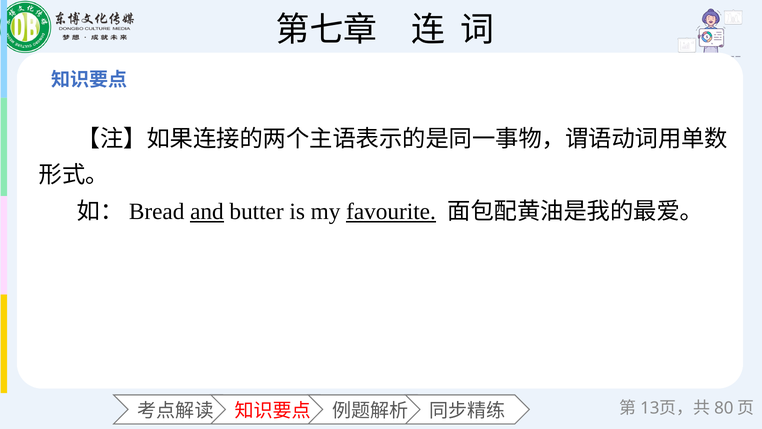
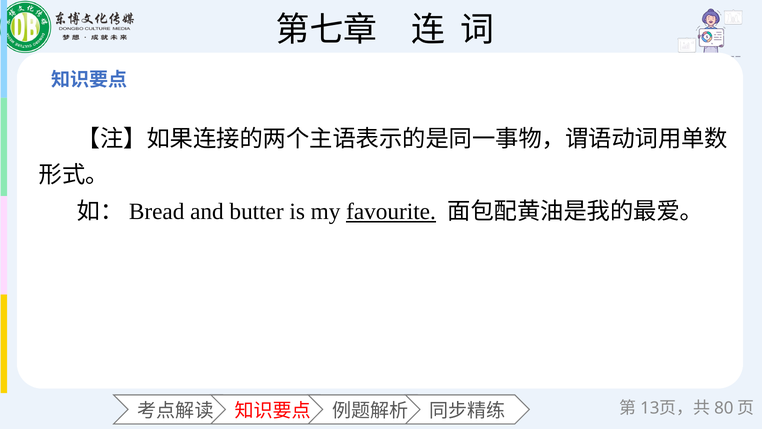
and underline: present -> none (207, 211)
